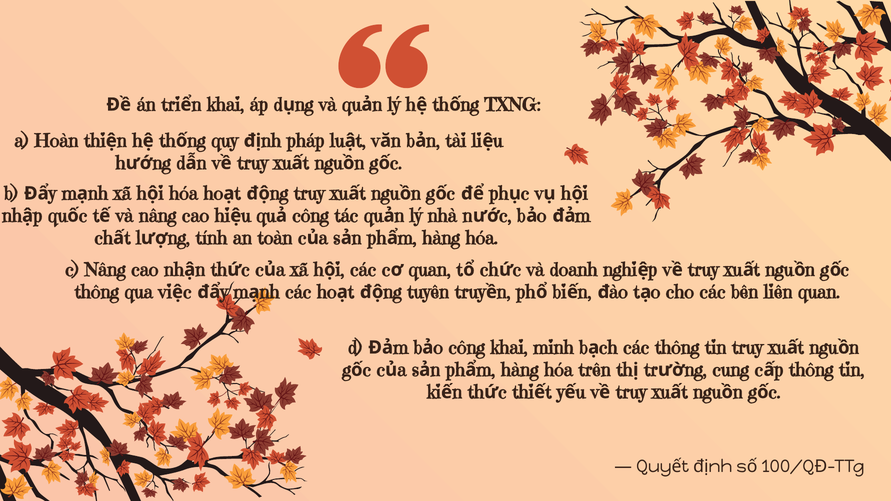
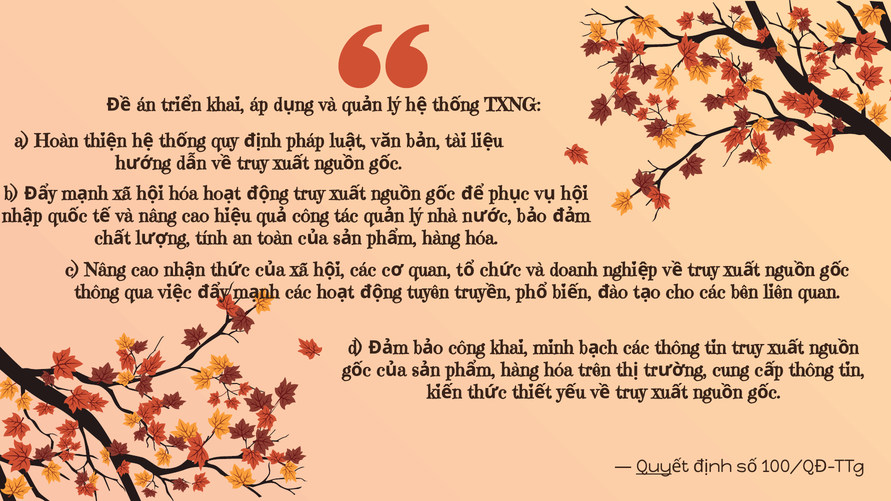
Quy underline: none -> present (654, 467)
